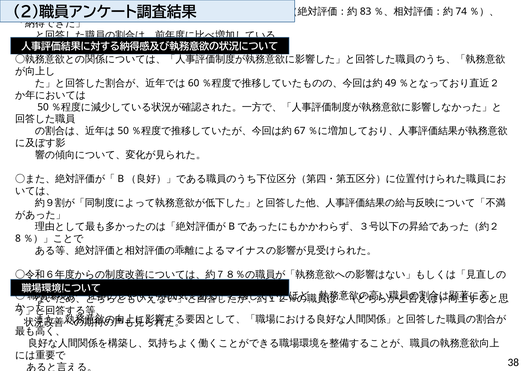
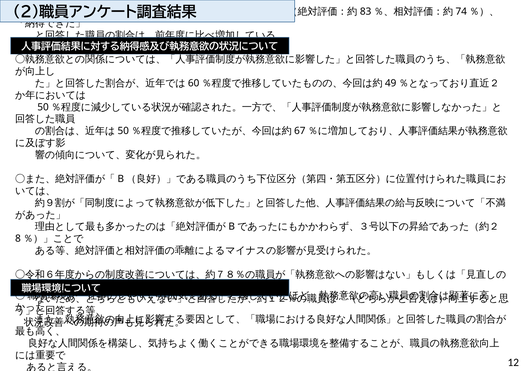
38: 38 -> 12 (513, 362)
